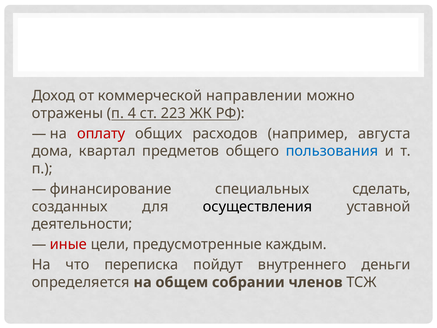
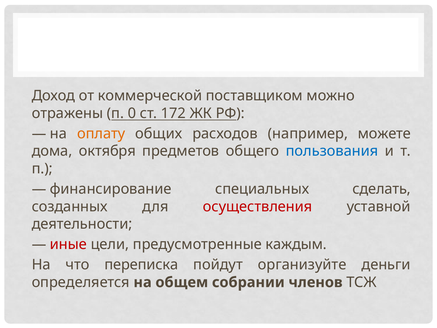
направлении: направлении -> поставщиком (254, 96)
4: 4 -> 0 (132, 113)
223: 223 -> 172 (173, 113)
оплату colour: red -> orange (101, 134)
августа: августа -> можете (384, 134)
квартал: квартал -> октября (107, 151)
осуществления colour: black -> red (258, 206)
внутреннего: внутреннего -> организуйте (302, 265)
